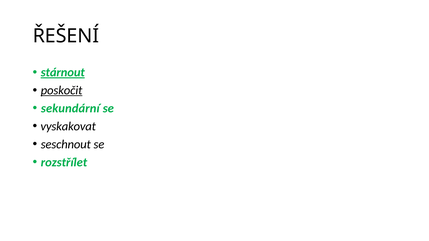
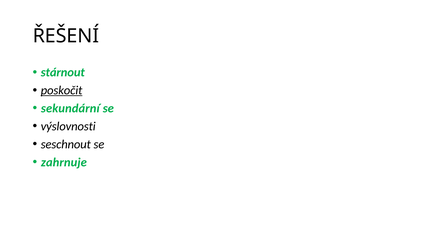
stárnout underline: present -> none (63, 73)
vyskakovat: vyskakovat -> výslovnosti (68, 126)
rozstřílet: rozstřílet -> zahrnuje (64, 162)
